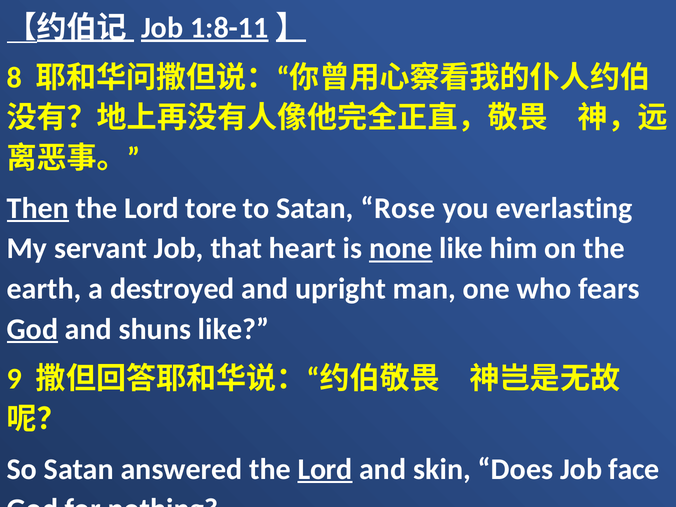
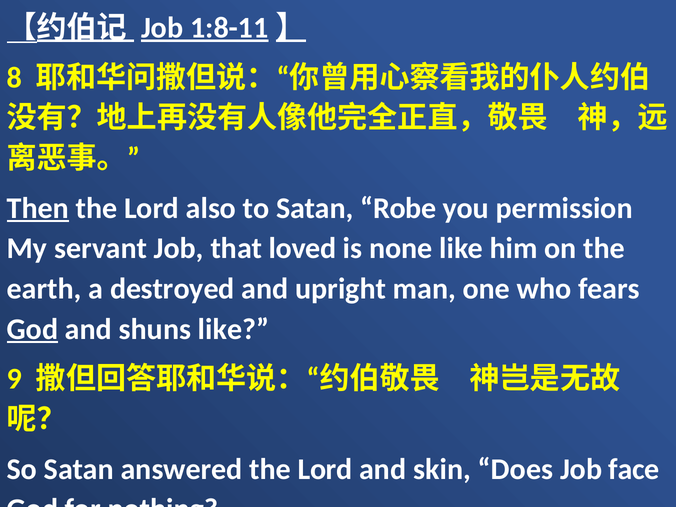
tore: tore -> also (211, 208)
Rose: Rose -> Robe (398, 208)
everlasting: everlasting -> permission (564, 208)
heart: heart -> loved (303, 248)
none underline: present -> none (401, 248)
Lord underline: present -> none (325, 469)
